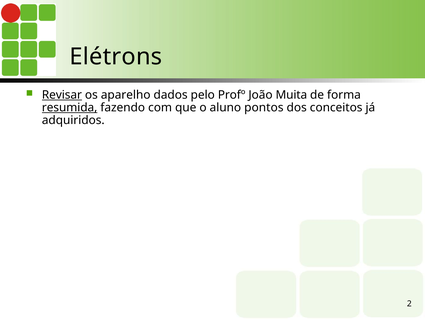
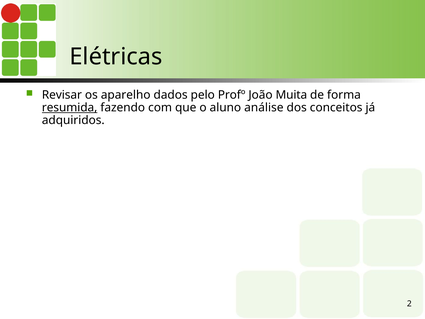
Elétrons: Elétrons -> Elétricas (116, 57)
Revisar underline: present -> none (62, 95)
pontos: pontos -> análise (264, 108)
